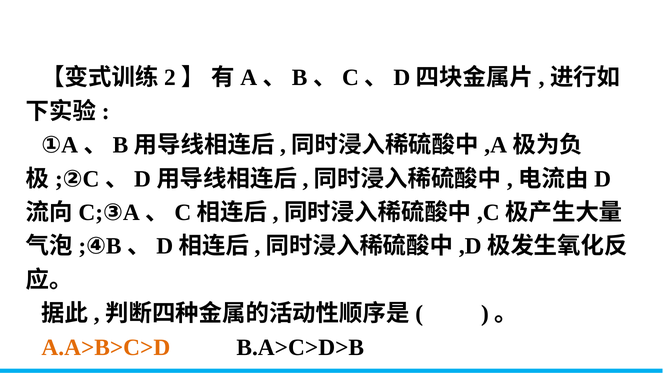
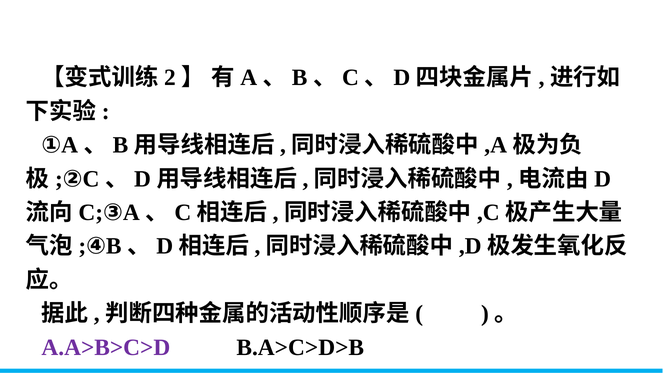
A.A>B>C>D colour: orange -> purple (106, 347)
